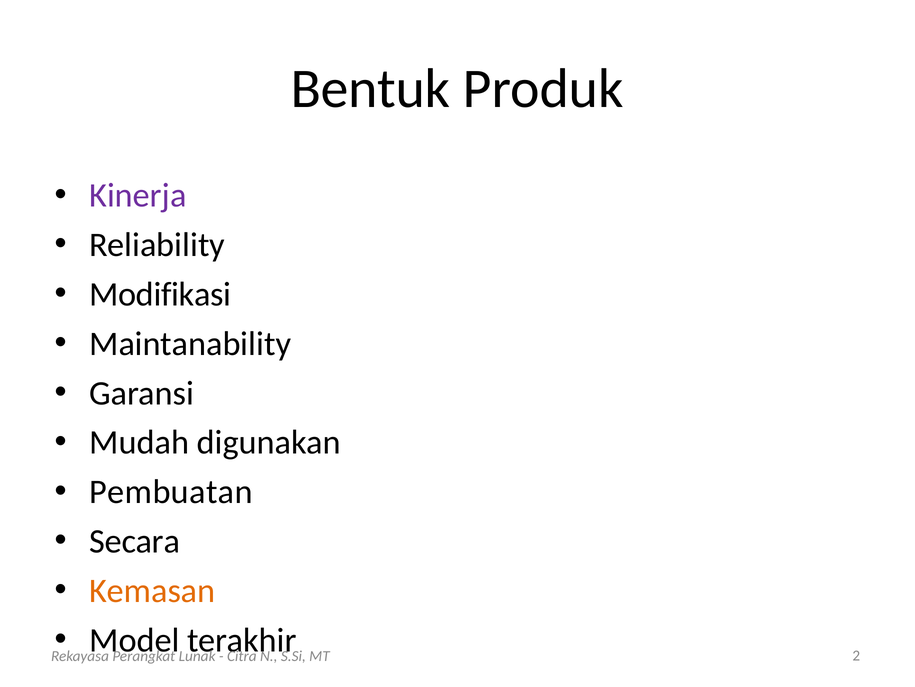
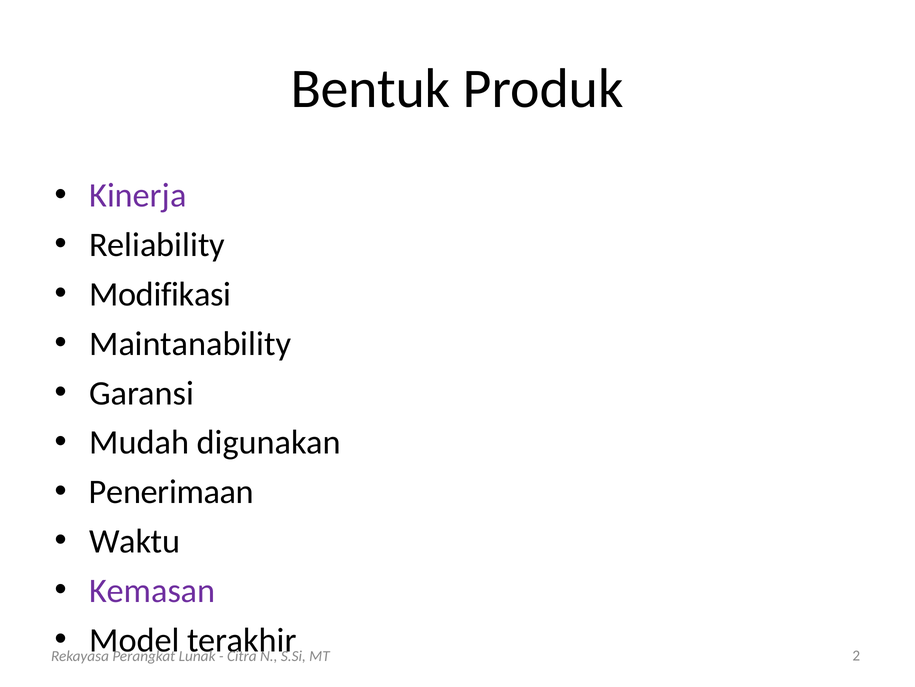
Pembuatan: Pembuatan -> Penerimaan (171, 491)
Secara: Secara -> Waktu (135, 541)
Kemasan colour: orange -> purple (152, 590)
